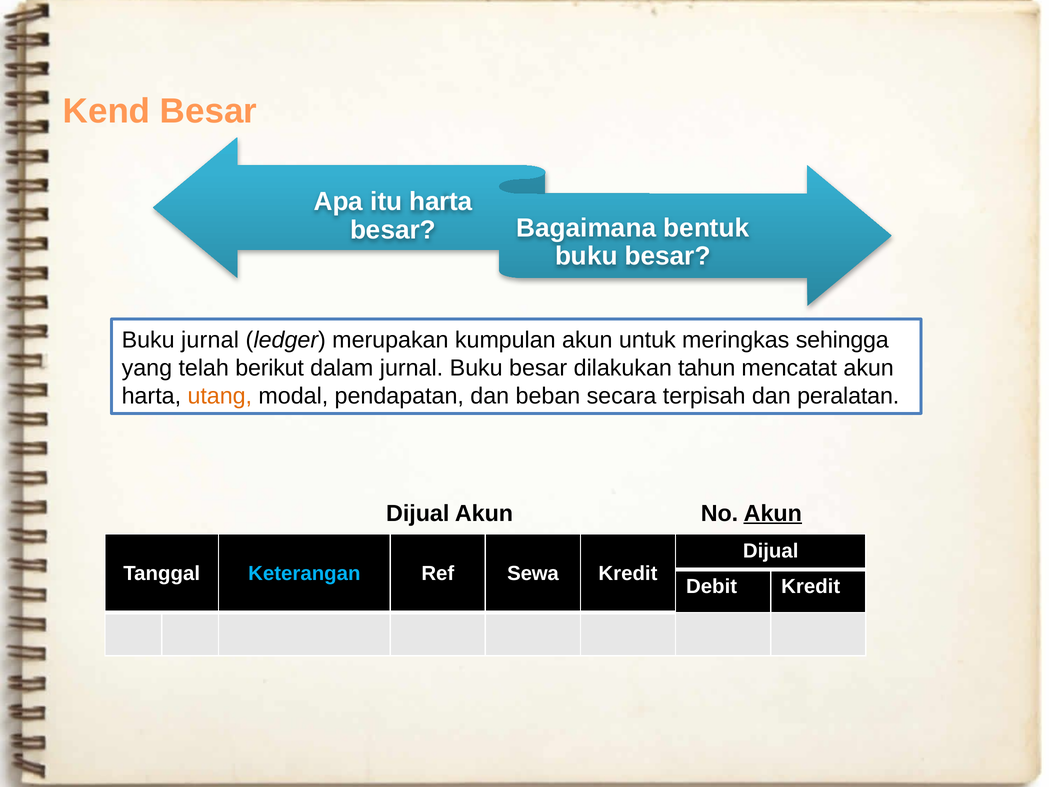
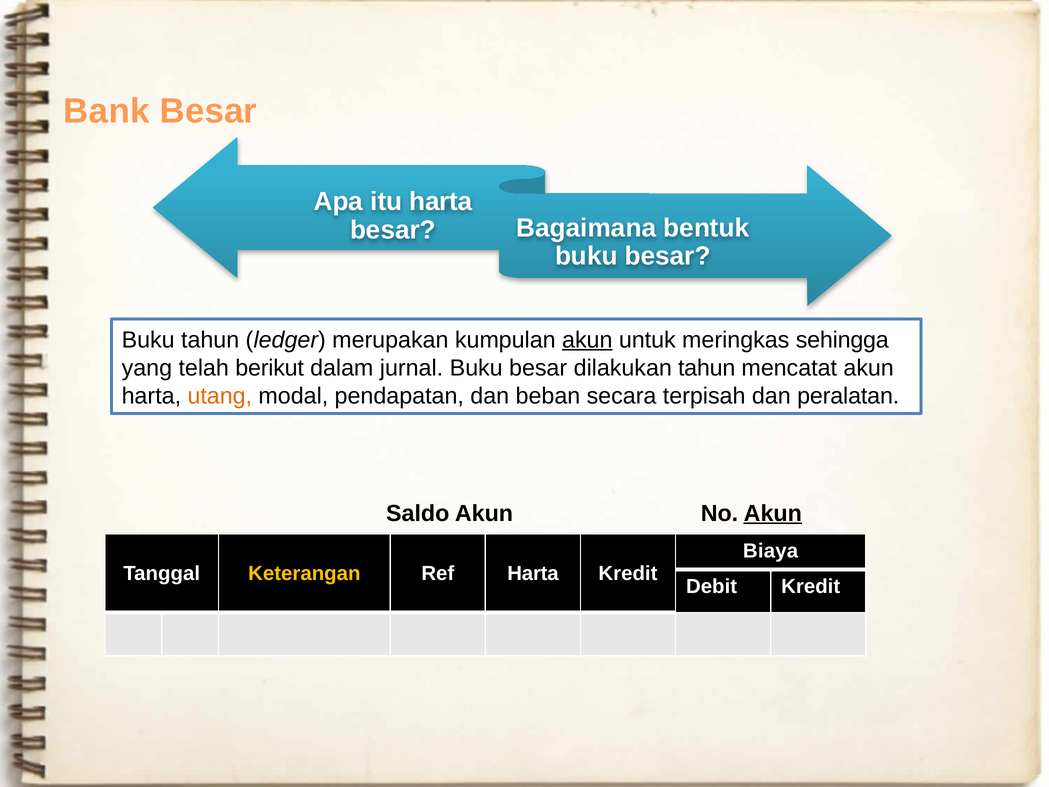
Kend: Kend -> Bank (106, 111)
Buku jurnal: jurnal -> tahun (210, 340)
akun underline: none -> present (587, 340)
Dijual: Dijual -> Saldo (418, 513)
Dijual: Dijual -> Biaya (771, 551)
Keterangan colour: light blue -> yellow (304, 573)
Ref Sewa: Sewa -> Harta (533, 573)
